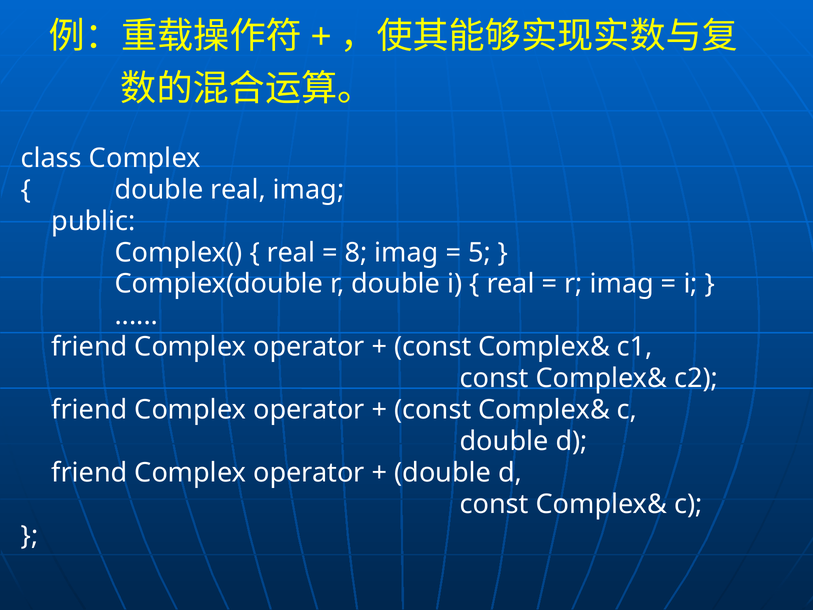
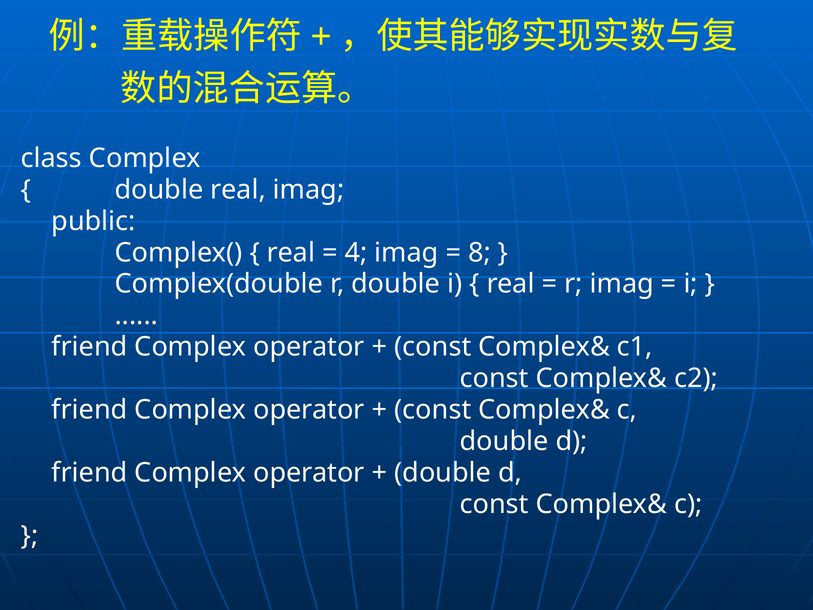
8: 8 -> 4 (356, 252)
5: 5 -> 8 (480, 252)
